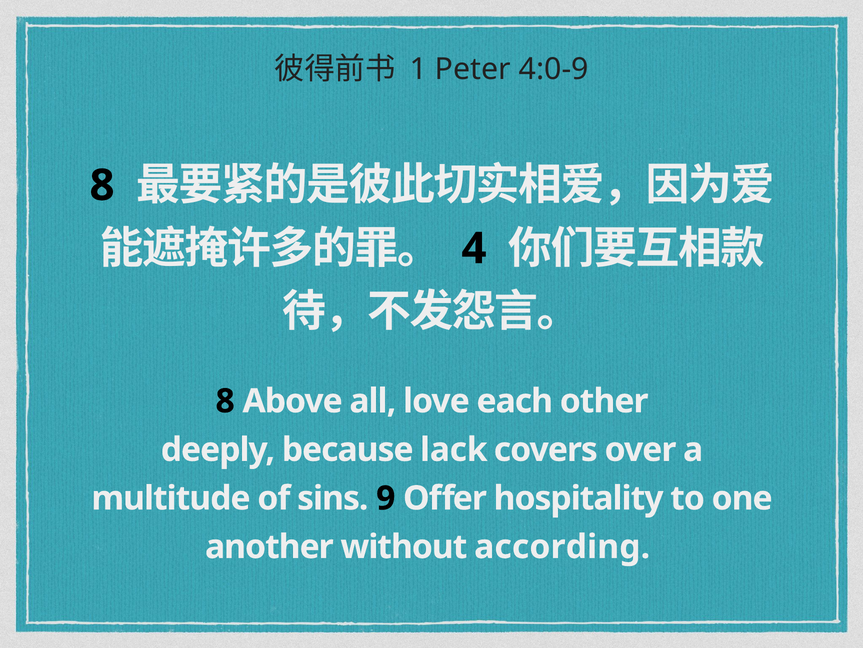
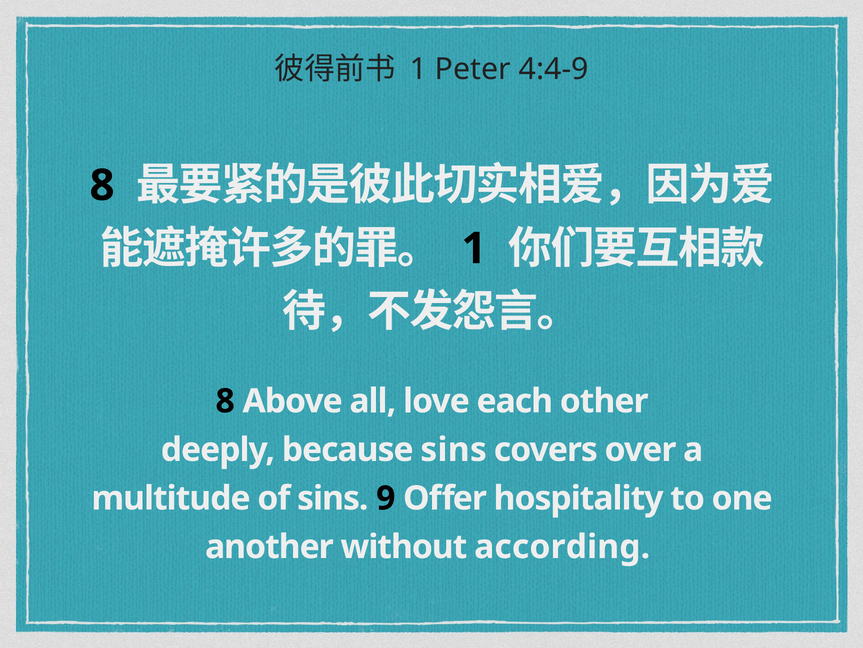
4:0-9: 4:0-9 -> 4:4-9 (554, 69)
4: 4 -> 1 (474, 248)
because lack: lack -> sins (454, 449)
